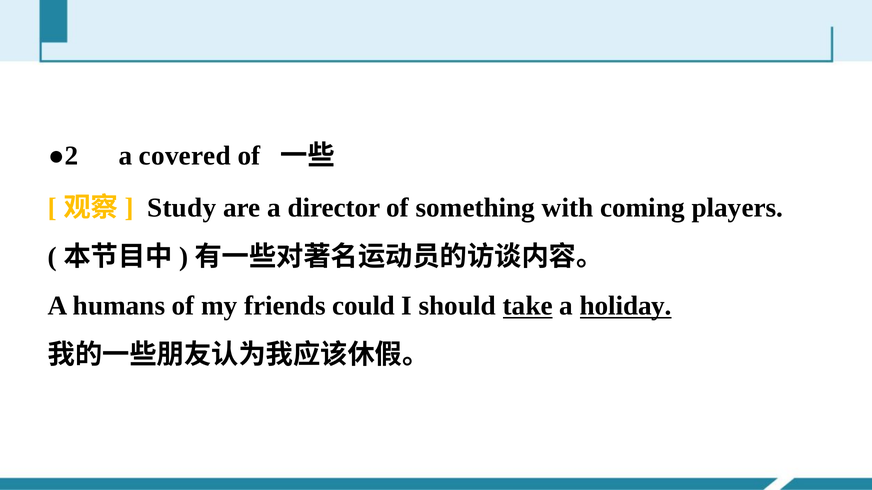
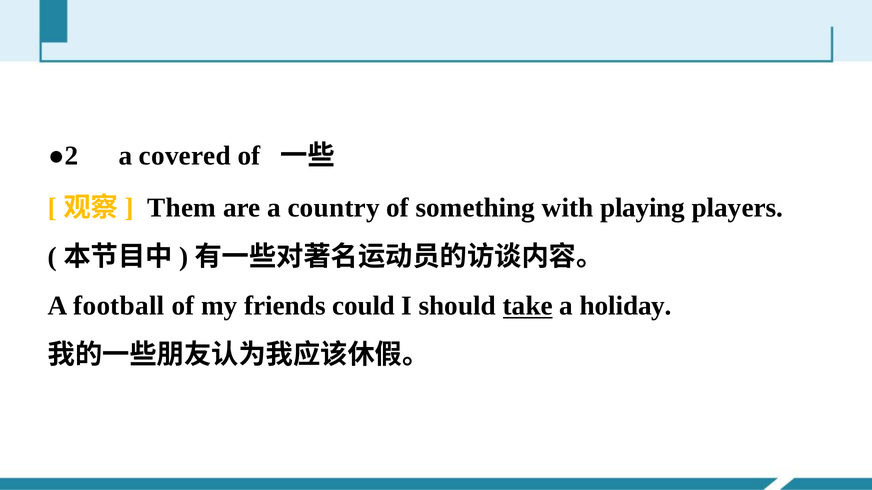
Study: Study -> Them (182, 208)
director: director -> country (334, 208)
coming: coming -> playing (643, 208)
humans: humans -> football (119, 306)
holiday underline: present -> none (626, 306)
